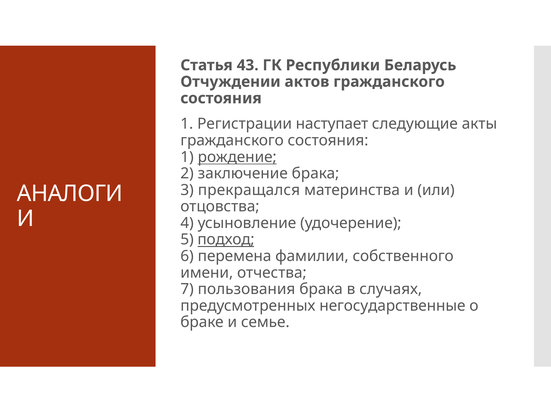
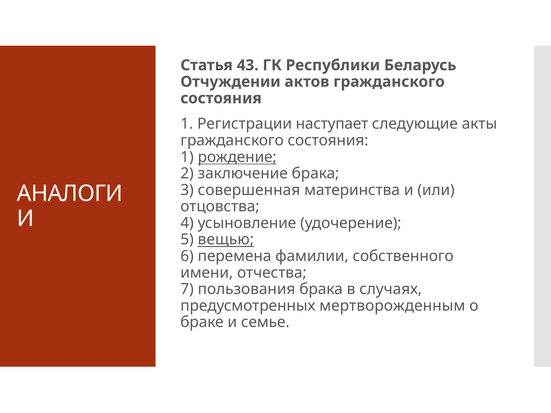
прекращался: прекращался -> совершенная (249, 190)
подход: подход -> вещью (226, 240)
негосударственные: негосударственные -> мертворожденным (392, 306)
